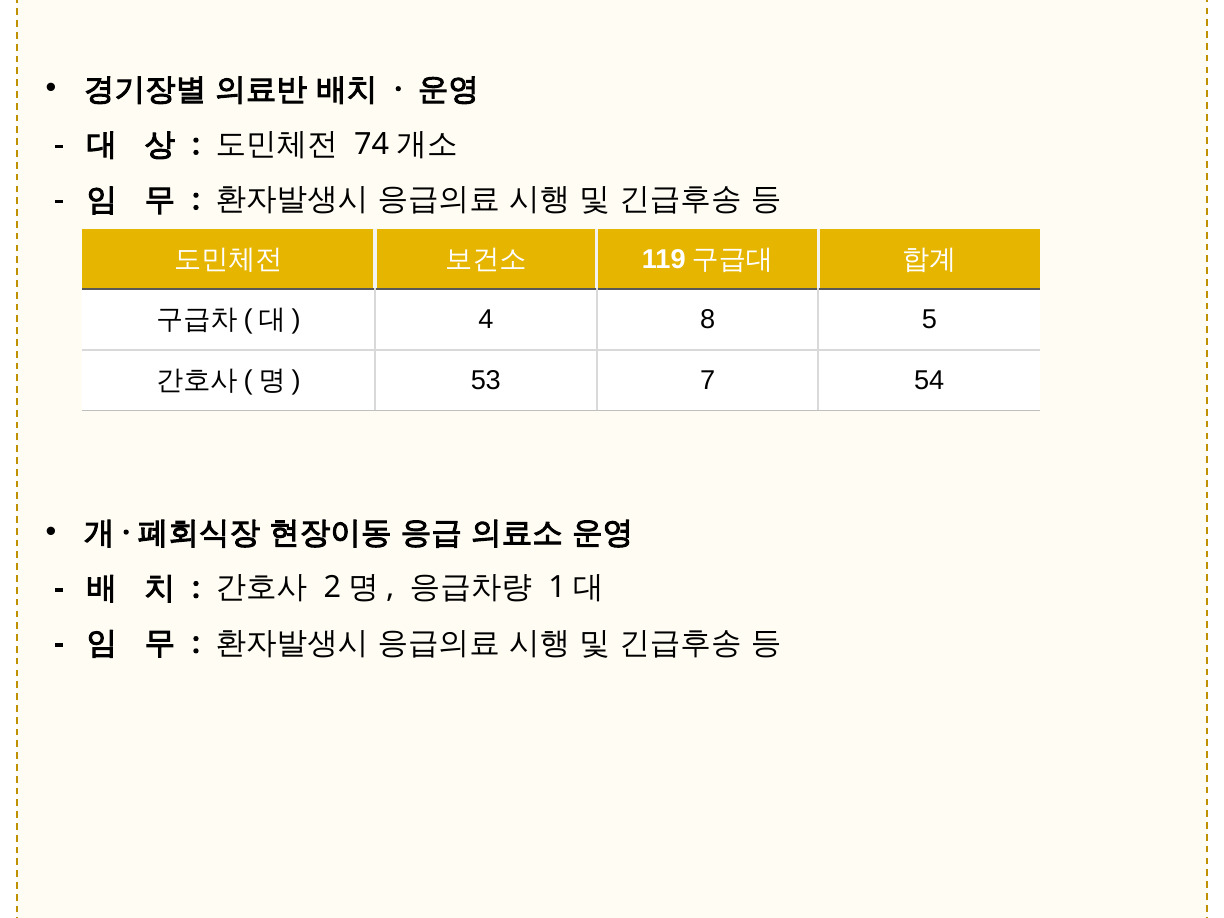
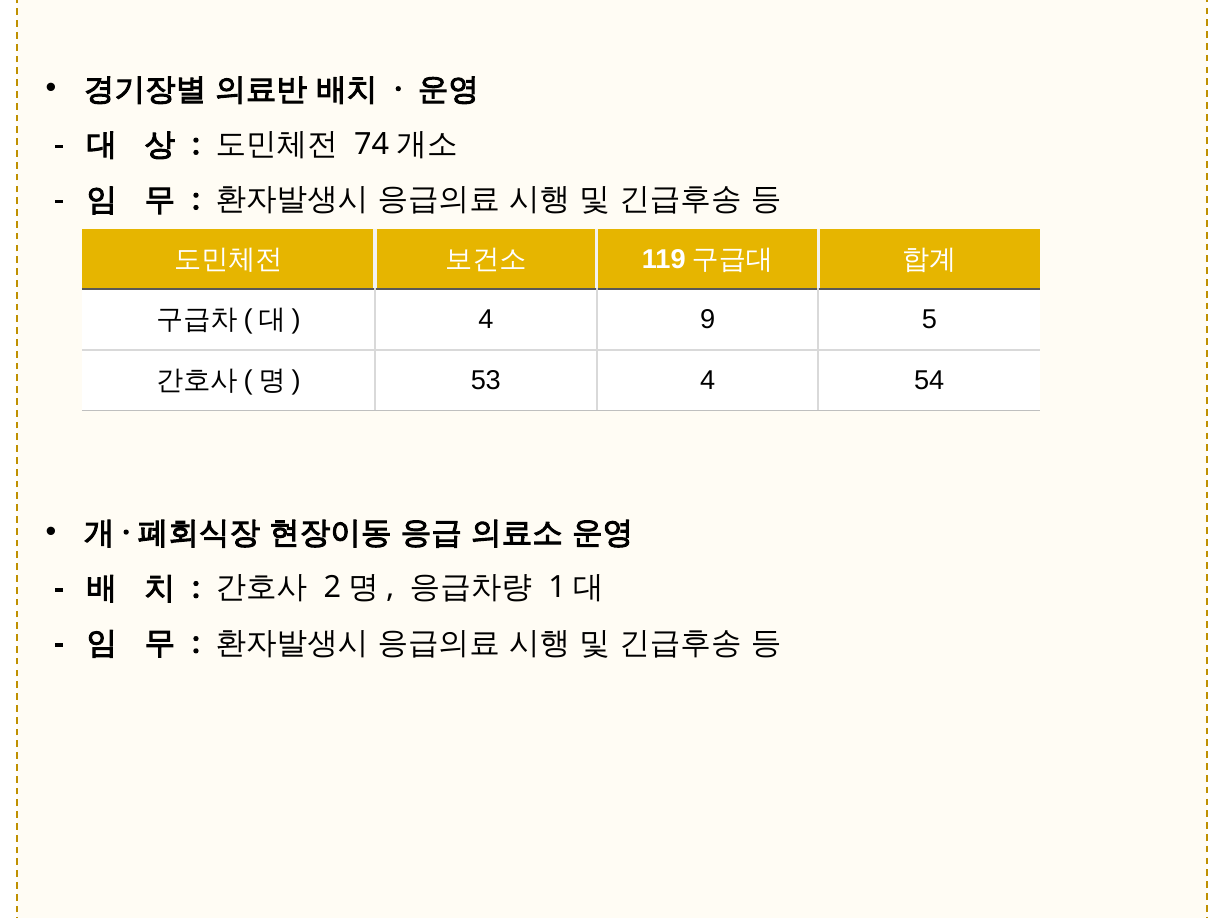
8: 8 -> 9 (708, 320)
53 7: 7 -> 4 (708, 381)
